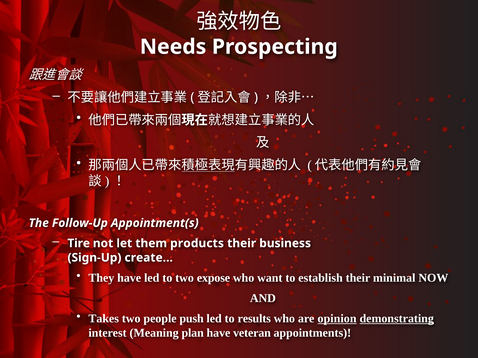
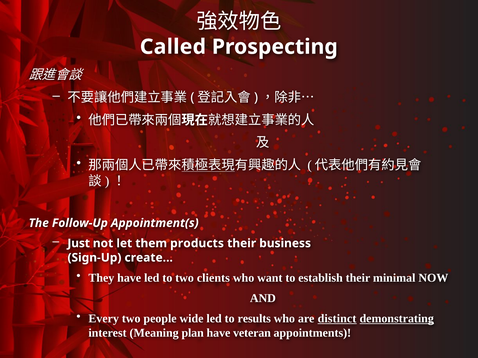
Needs: Needs -> Called (173, 47)
Tire: Tire -> Just (79, 244)
expose: expose -> clients (213, 278)
Takes: Takes -> Every (104, 319)
push: push -> wide (192, 319)
opinion: opinion -> distinct (337, 319)
